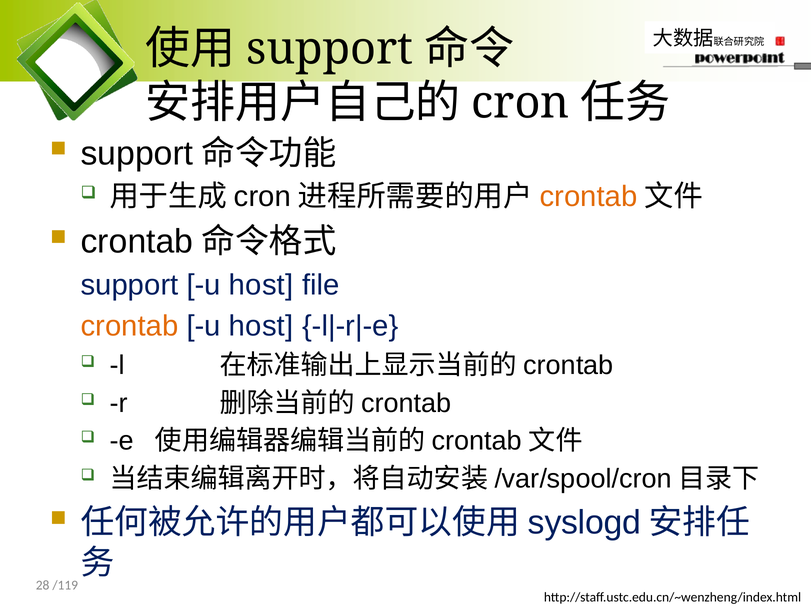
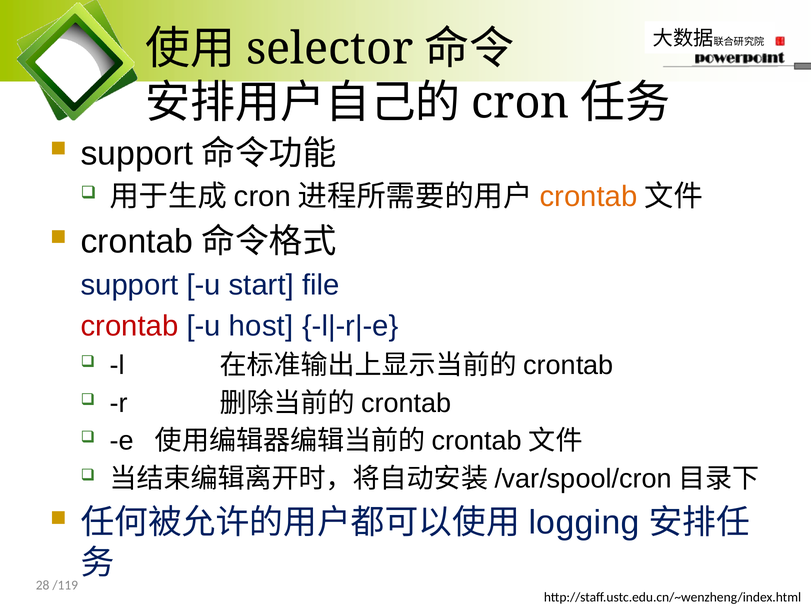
support: support -> selector (330, 49)
host: host -> start (261, 285)
crontab colour: orange -> red (130, 326)
syslogd: syslogd -> logging (584, 522)
